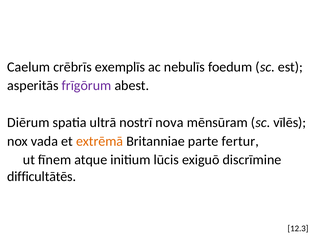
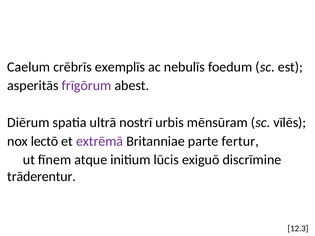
nova: nova -> urbis (170, 123)
vada: vada -> lectō (45, 141)
extrēmā colour: orange -> purple (100, 141)
difficultātēs: difficultātēs -> trāderentur (42, 177)
